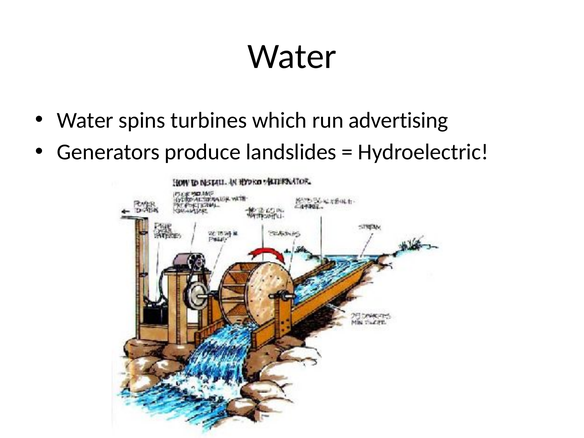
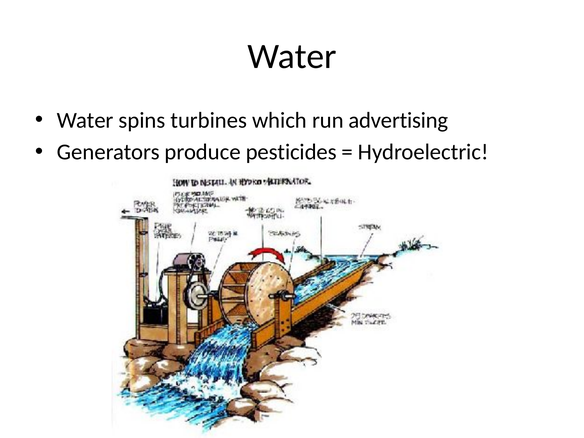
landslides: landslides -> pesticides (291, 152)
